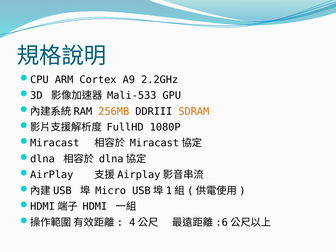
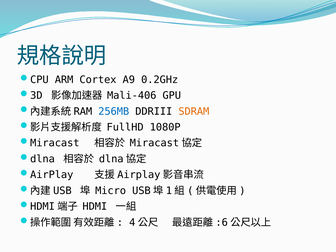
2.2GHz: 2.2GHz -> 0.2GHz (160, 80)
Mali-533: Mali-533 -> Mali-406 (132, 96)
256MB colour: orange -> blue (114, 111)
